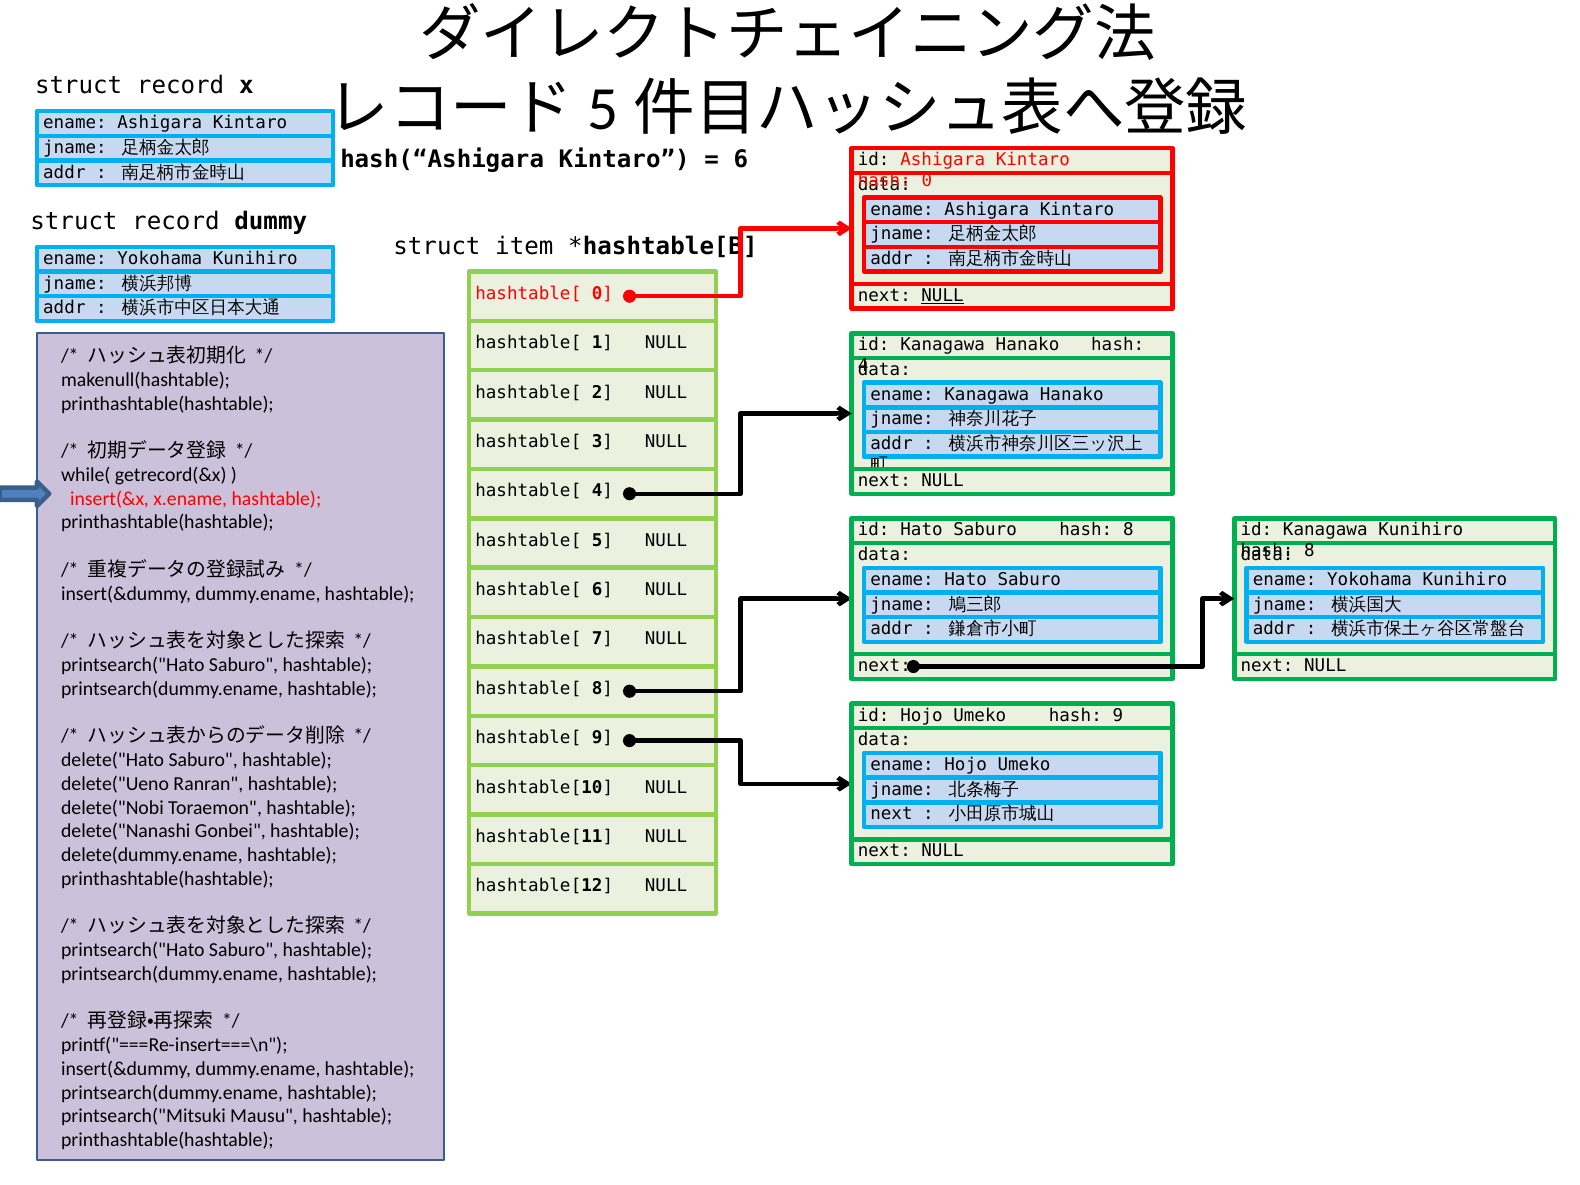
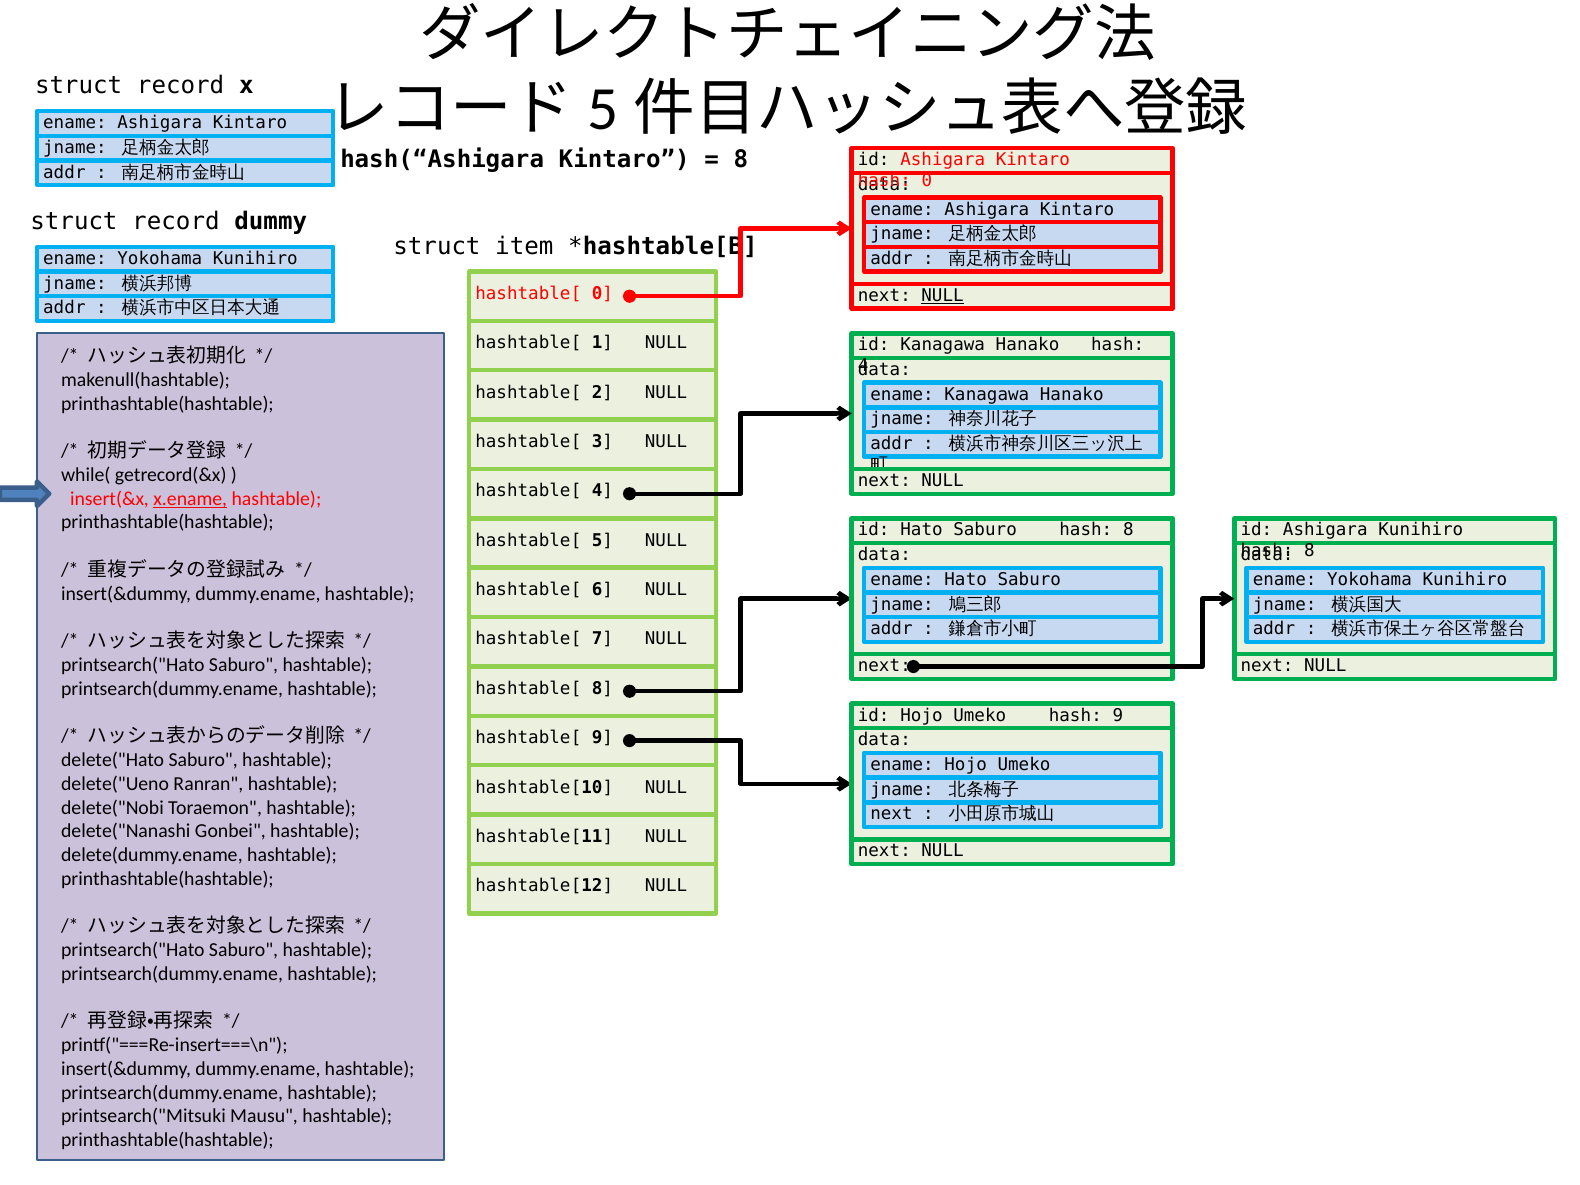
6: 6 -> 8 (741, 160)
x.ename underline: none -> present (190, 499)
Kanagawa: Kanagawa -> Ashigara (1325, 530)
